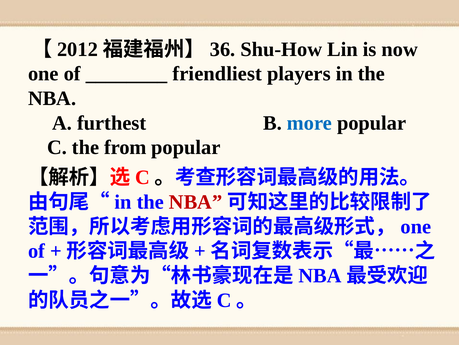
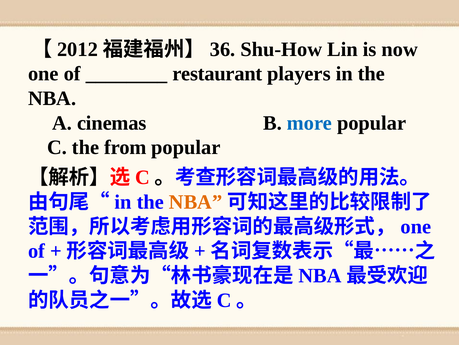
friendliest: friendliest -> restaurant (217, 74)
furthest: furthest -> cinemas (112, 123)
NBA colour: red -> orange (196, 202)
